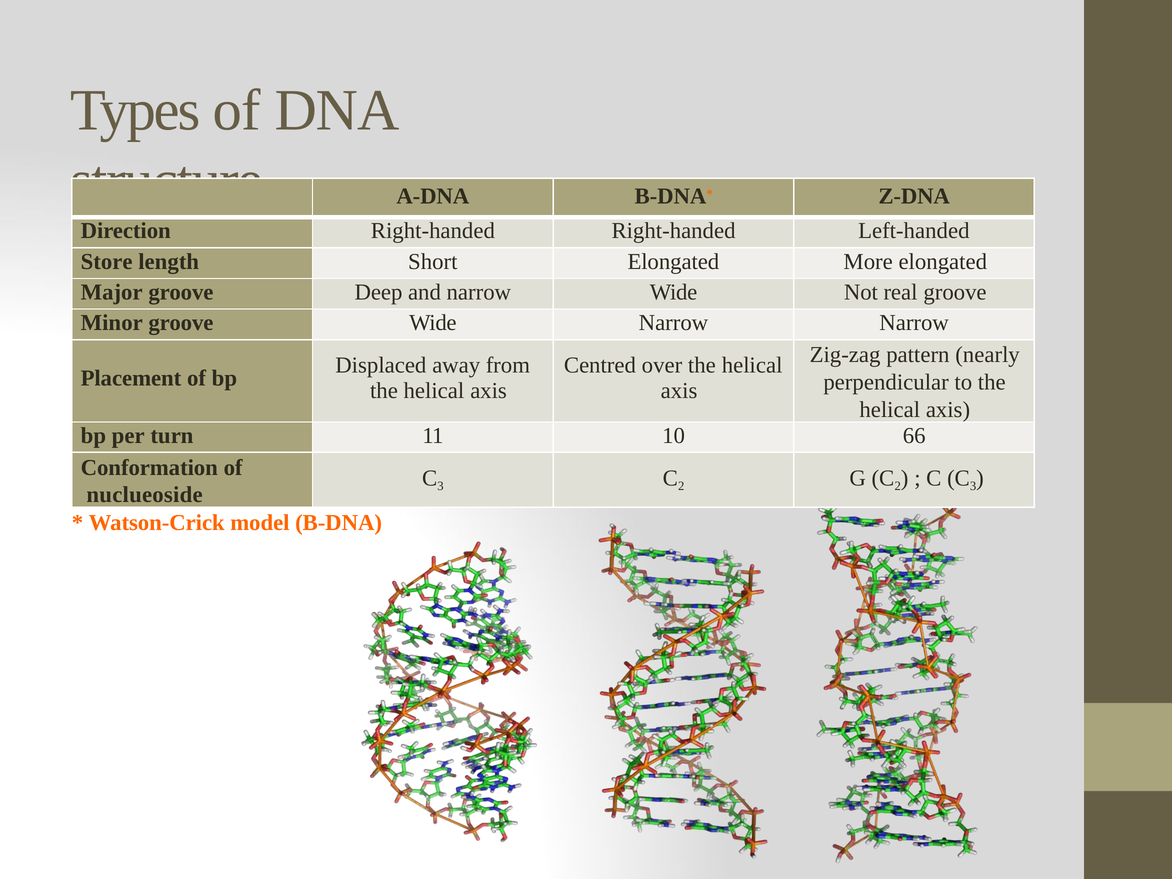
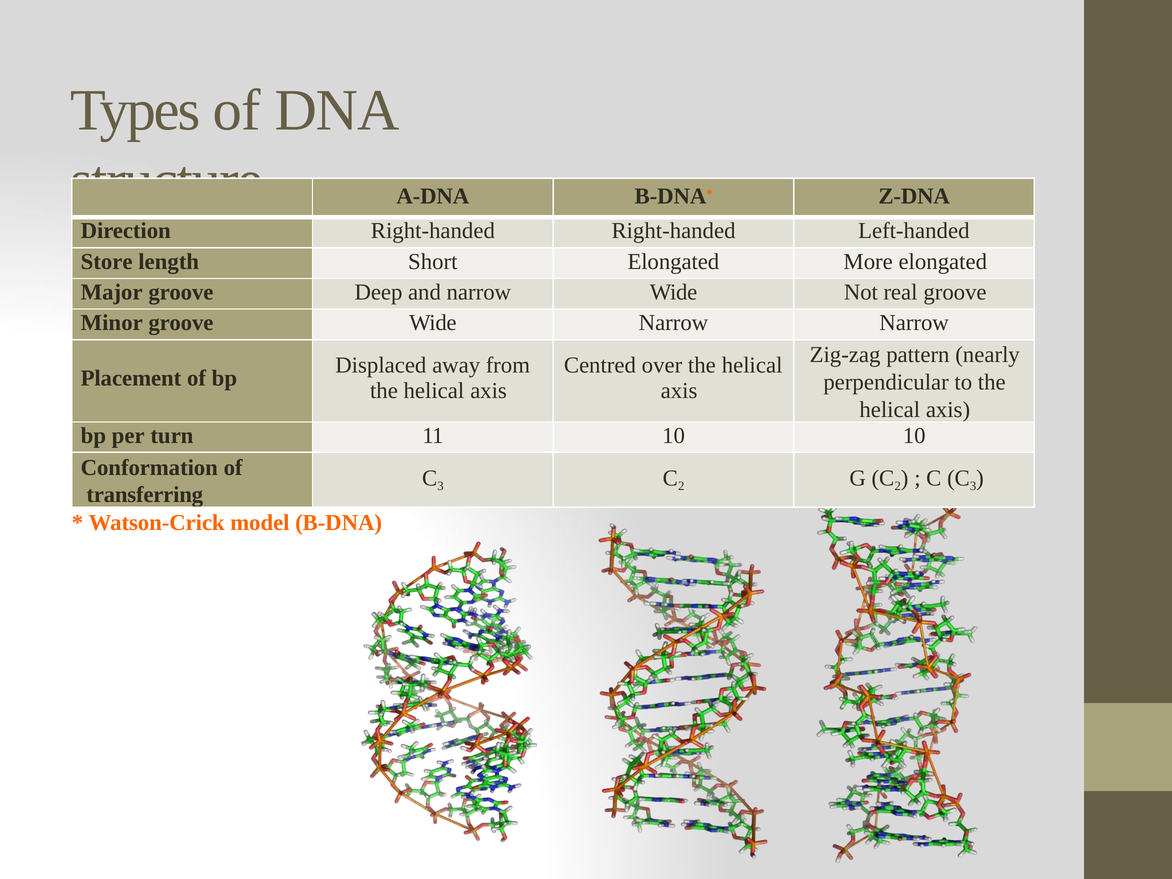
10 66: 66 -> 10 (914, 436)
nuclueoside: nuclueoside -> transferring (145, 495)
